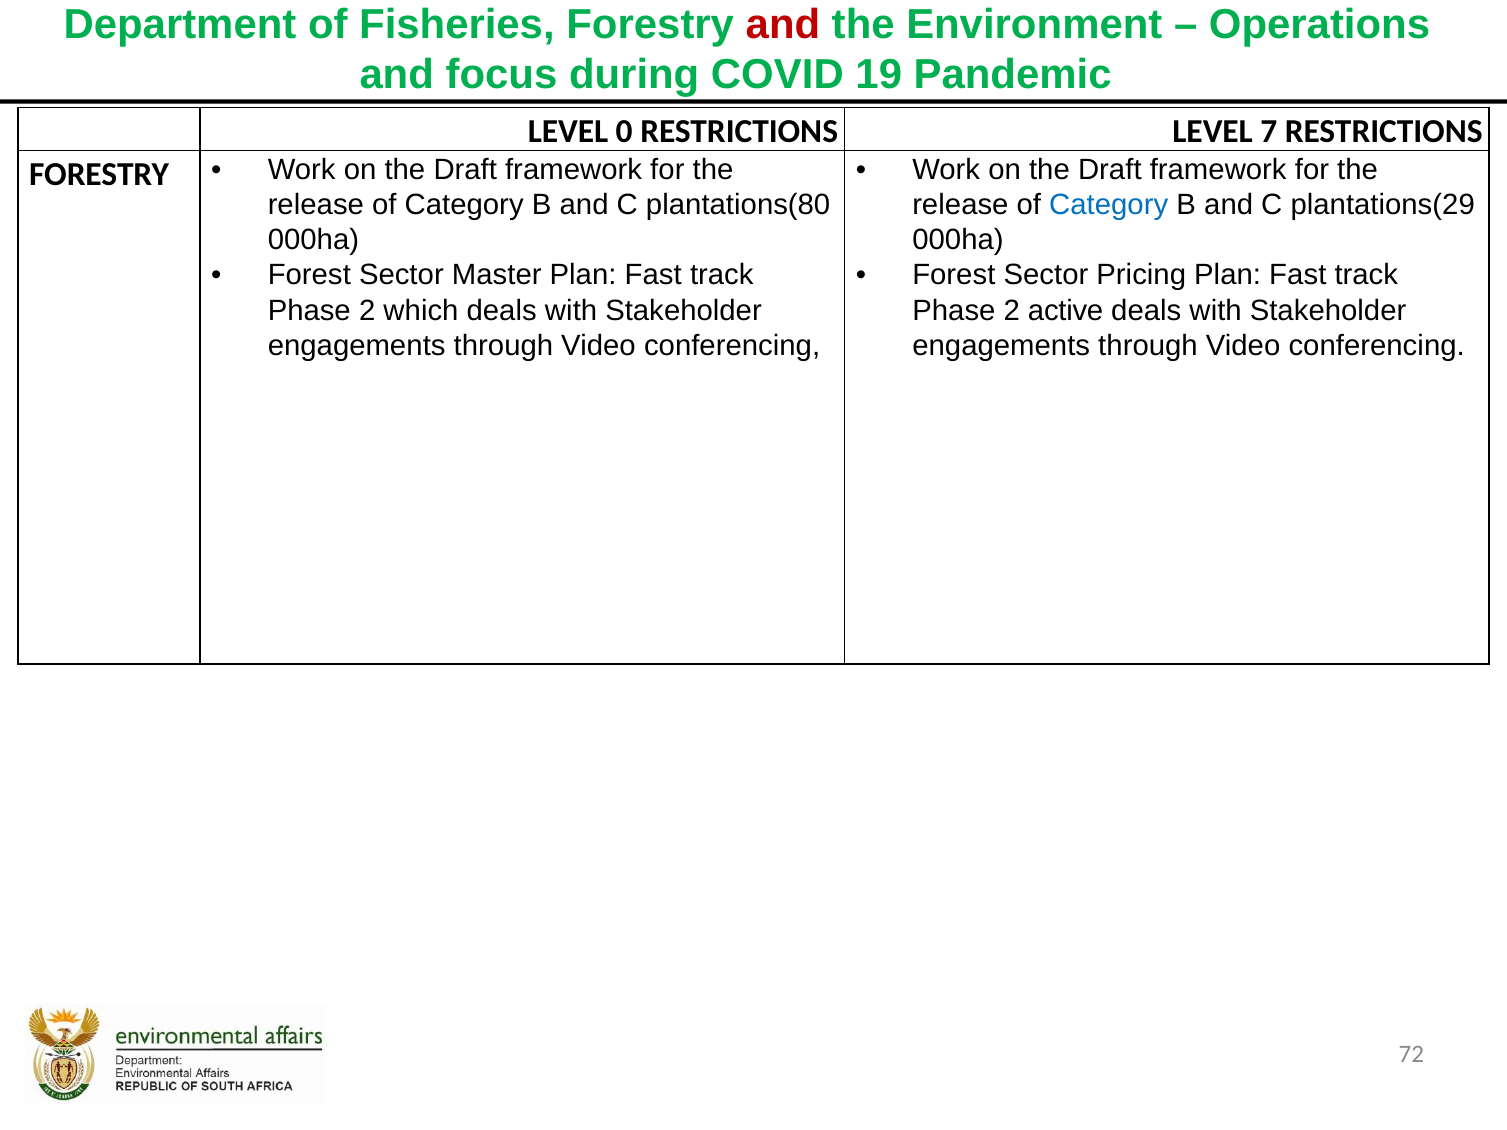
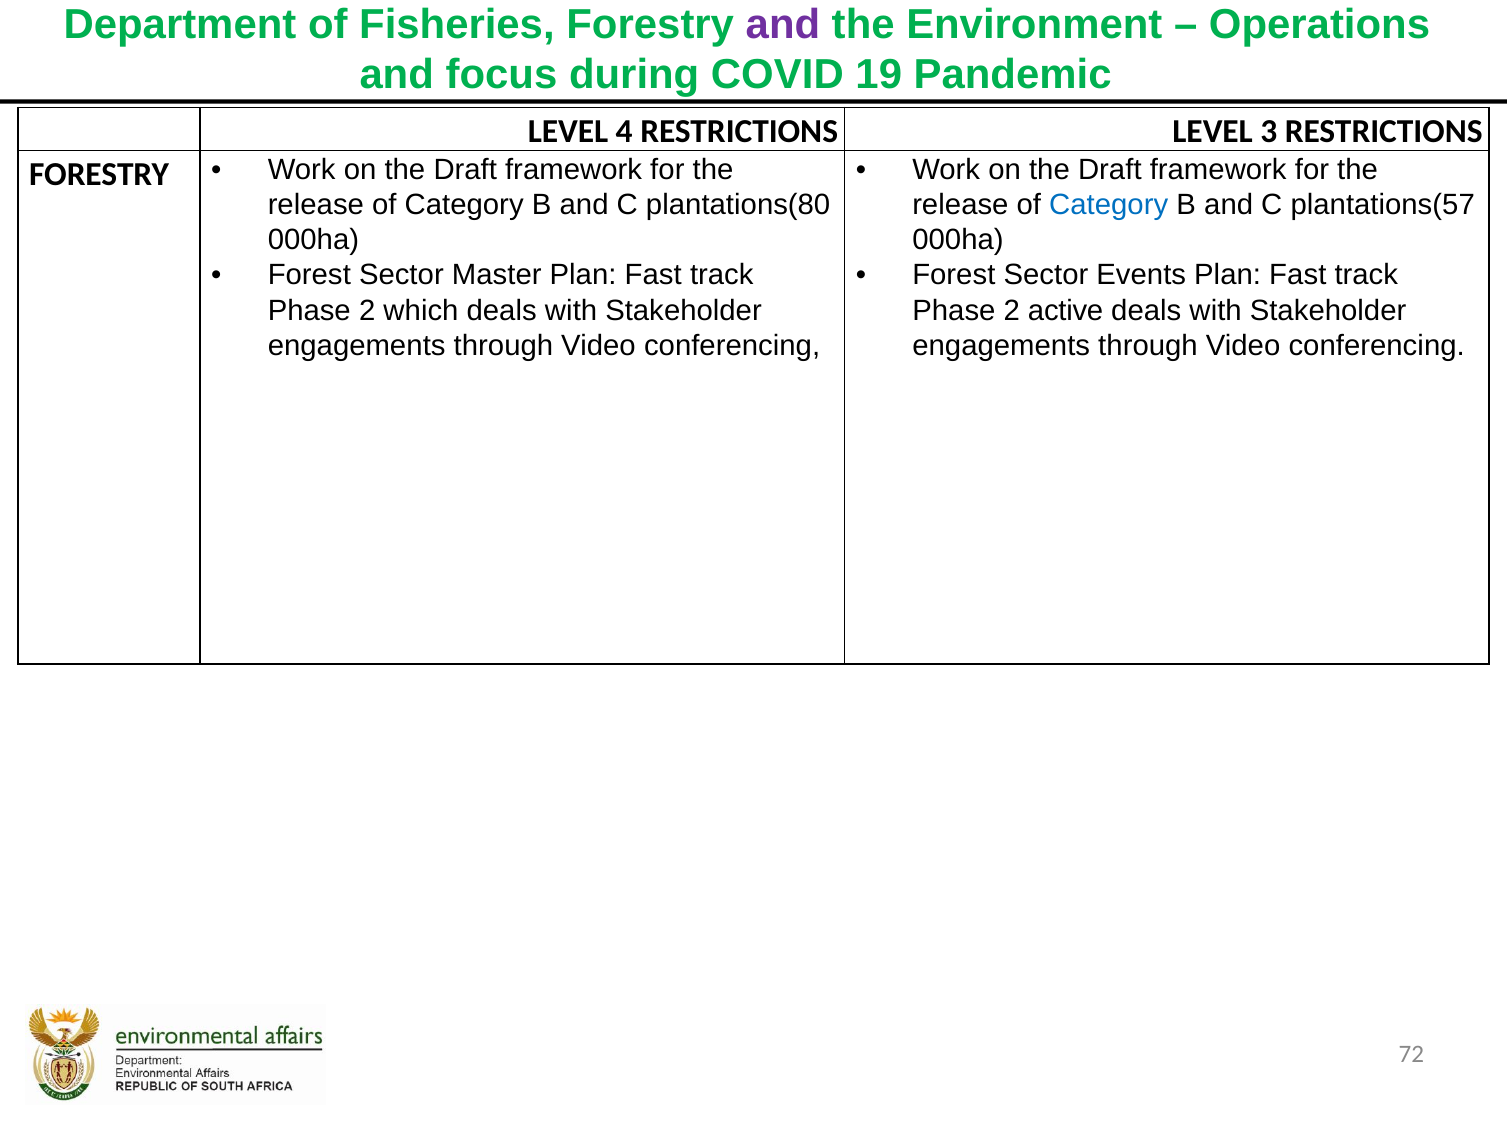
and colour: red -> purple (783, 24)
0: 0 -> 4 (624, 131)
7: 7 -> 3 (1269, 131)
plantations(29: plantations(29 -> plantations(57 (1383, 205)
Pricing: Pricing -> Events (1141, 275)
